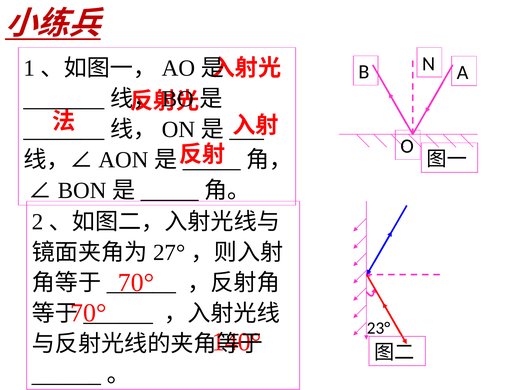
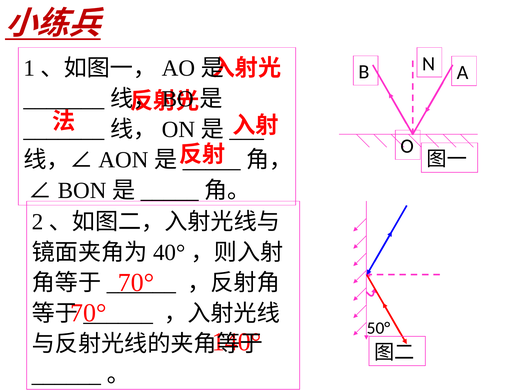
27°: 27° -> 40° (169, 252)
23°: 23° -> 50° (378, 328)
